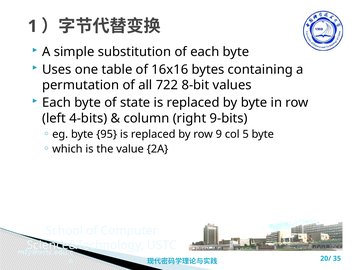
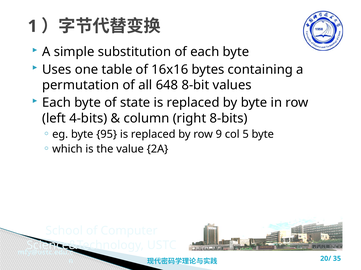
722: 722 -> 648 (167, 85)
9-bits: 9-bits -> 8-bits (229, 119)
